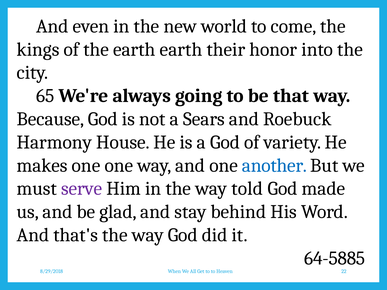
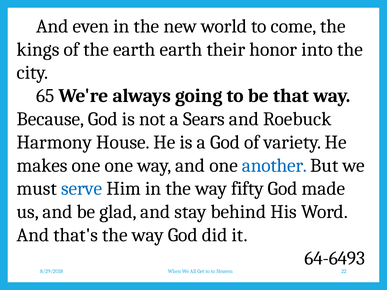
serve colour: purple -> blue (82, 189)
told: told -> fifty (247, 189)
64-5885: 64-5885 -> 64-6493 (335, 258)
